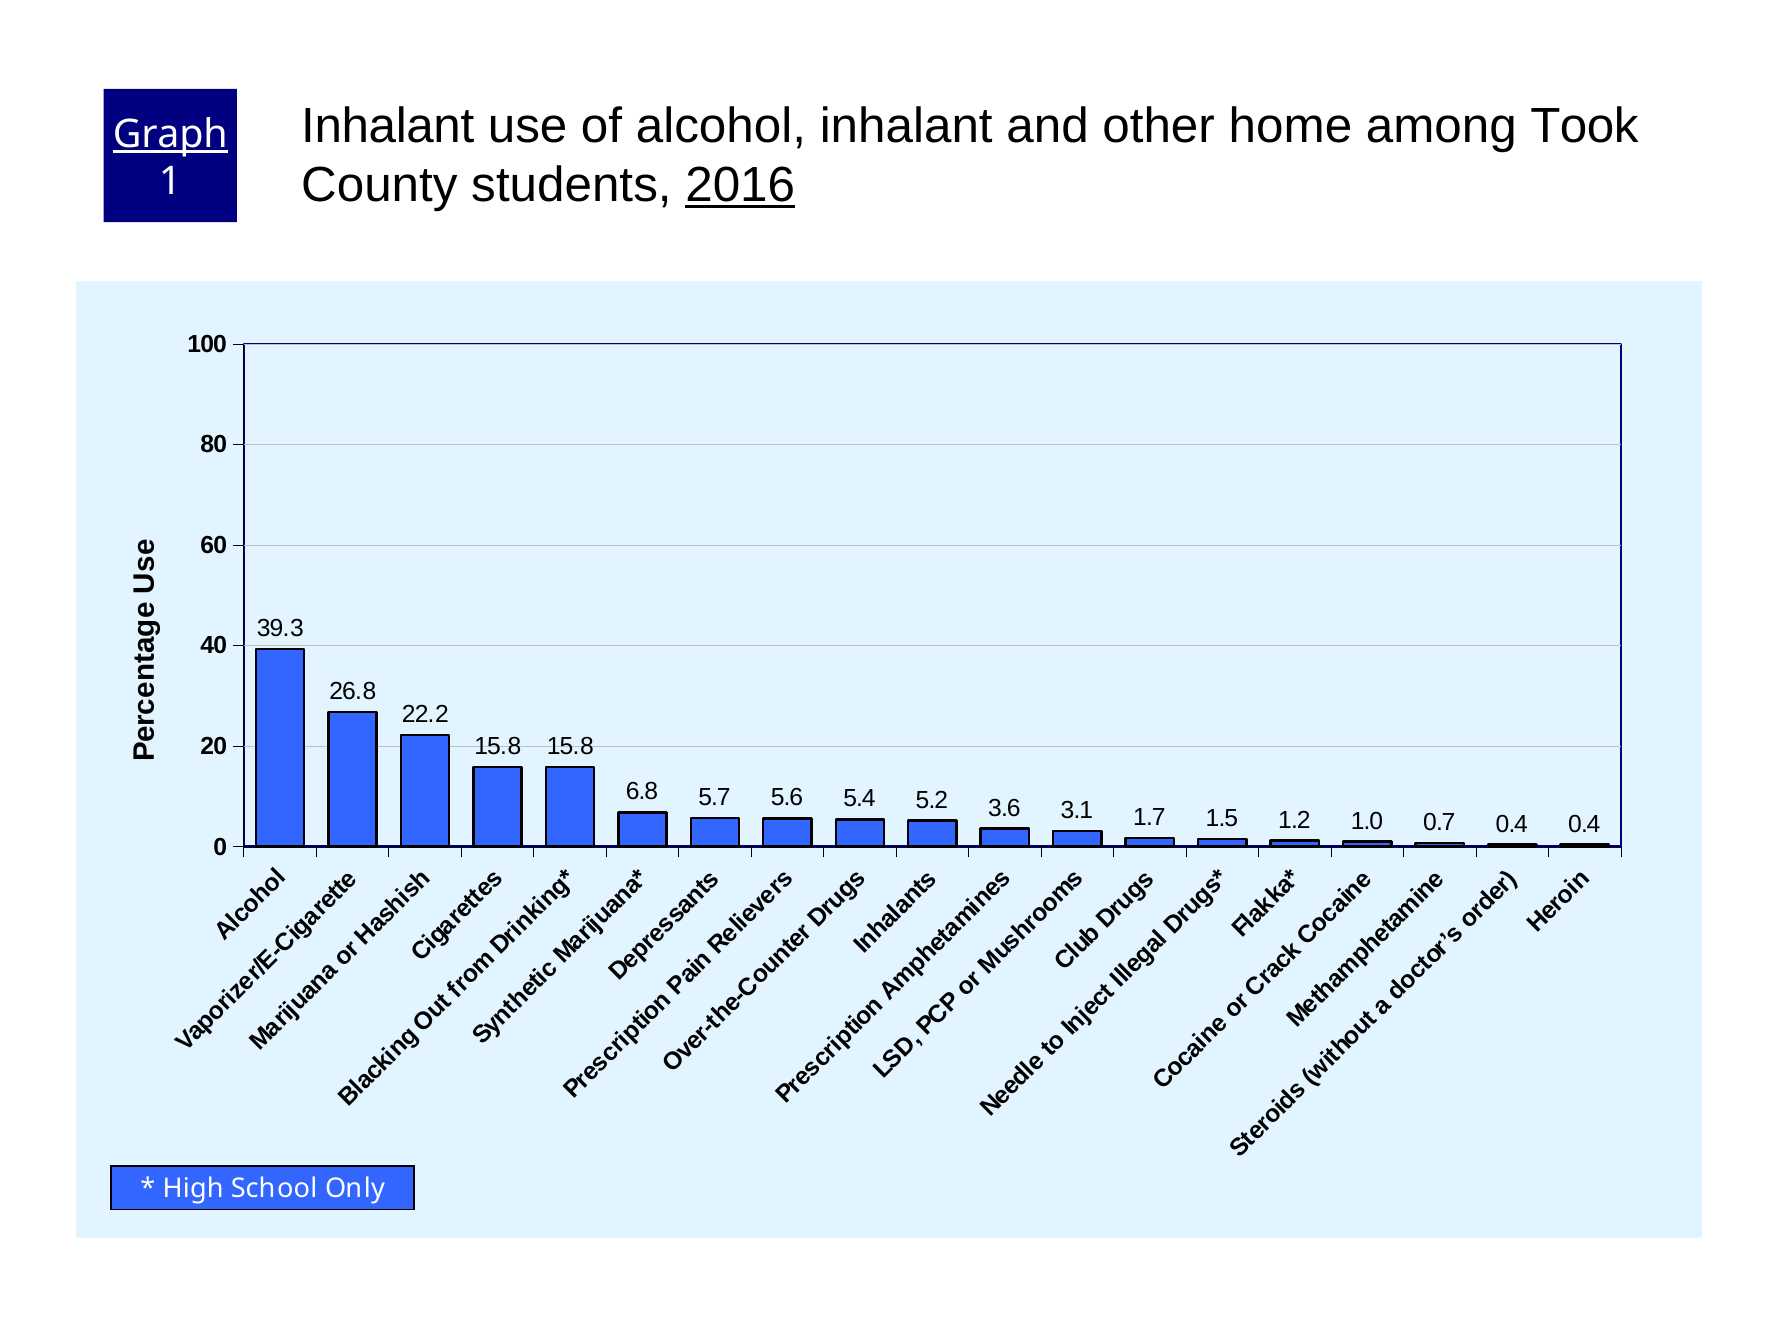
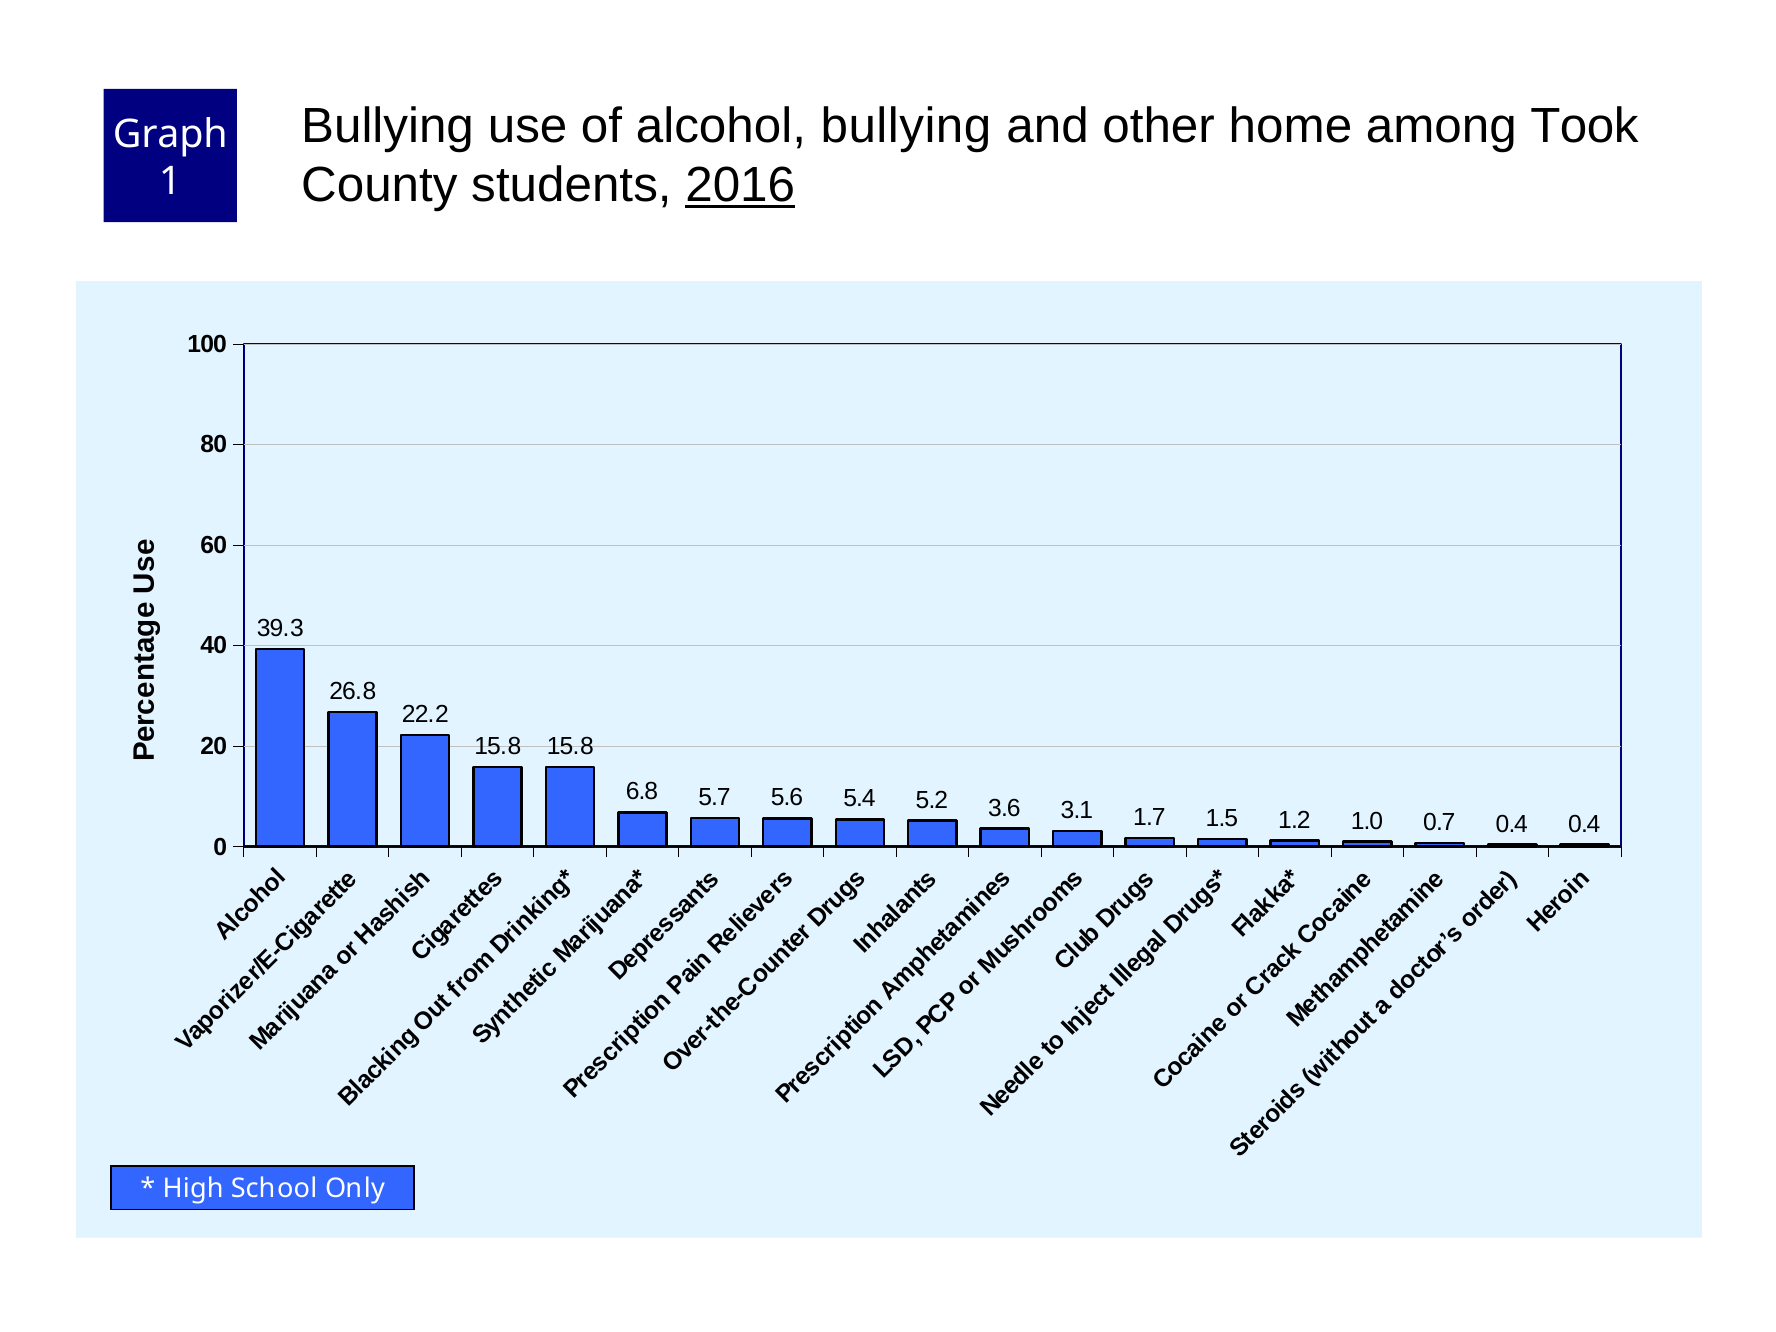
Inhalant: Inhalant -> Bullying (388, 126)
alcohol inhalant: inhalant -> bullying (906, 126)
Graph underline: present -> none (170, 135)
